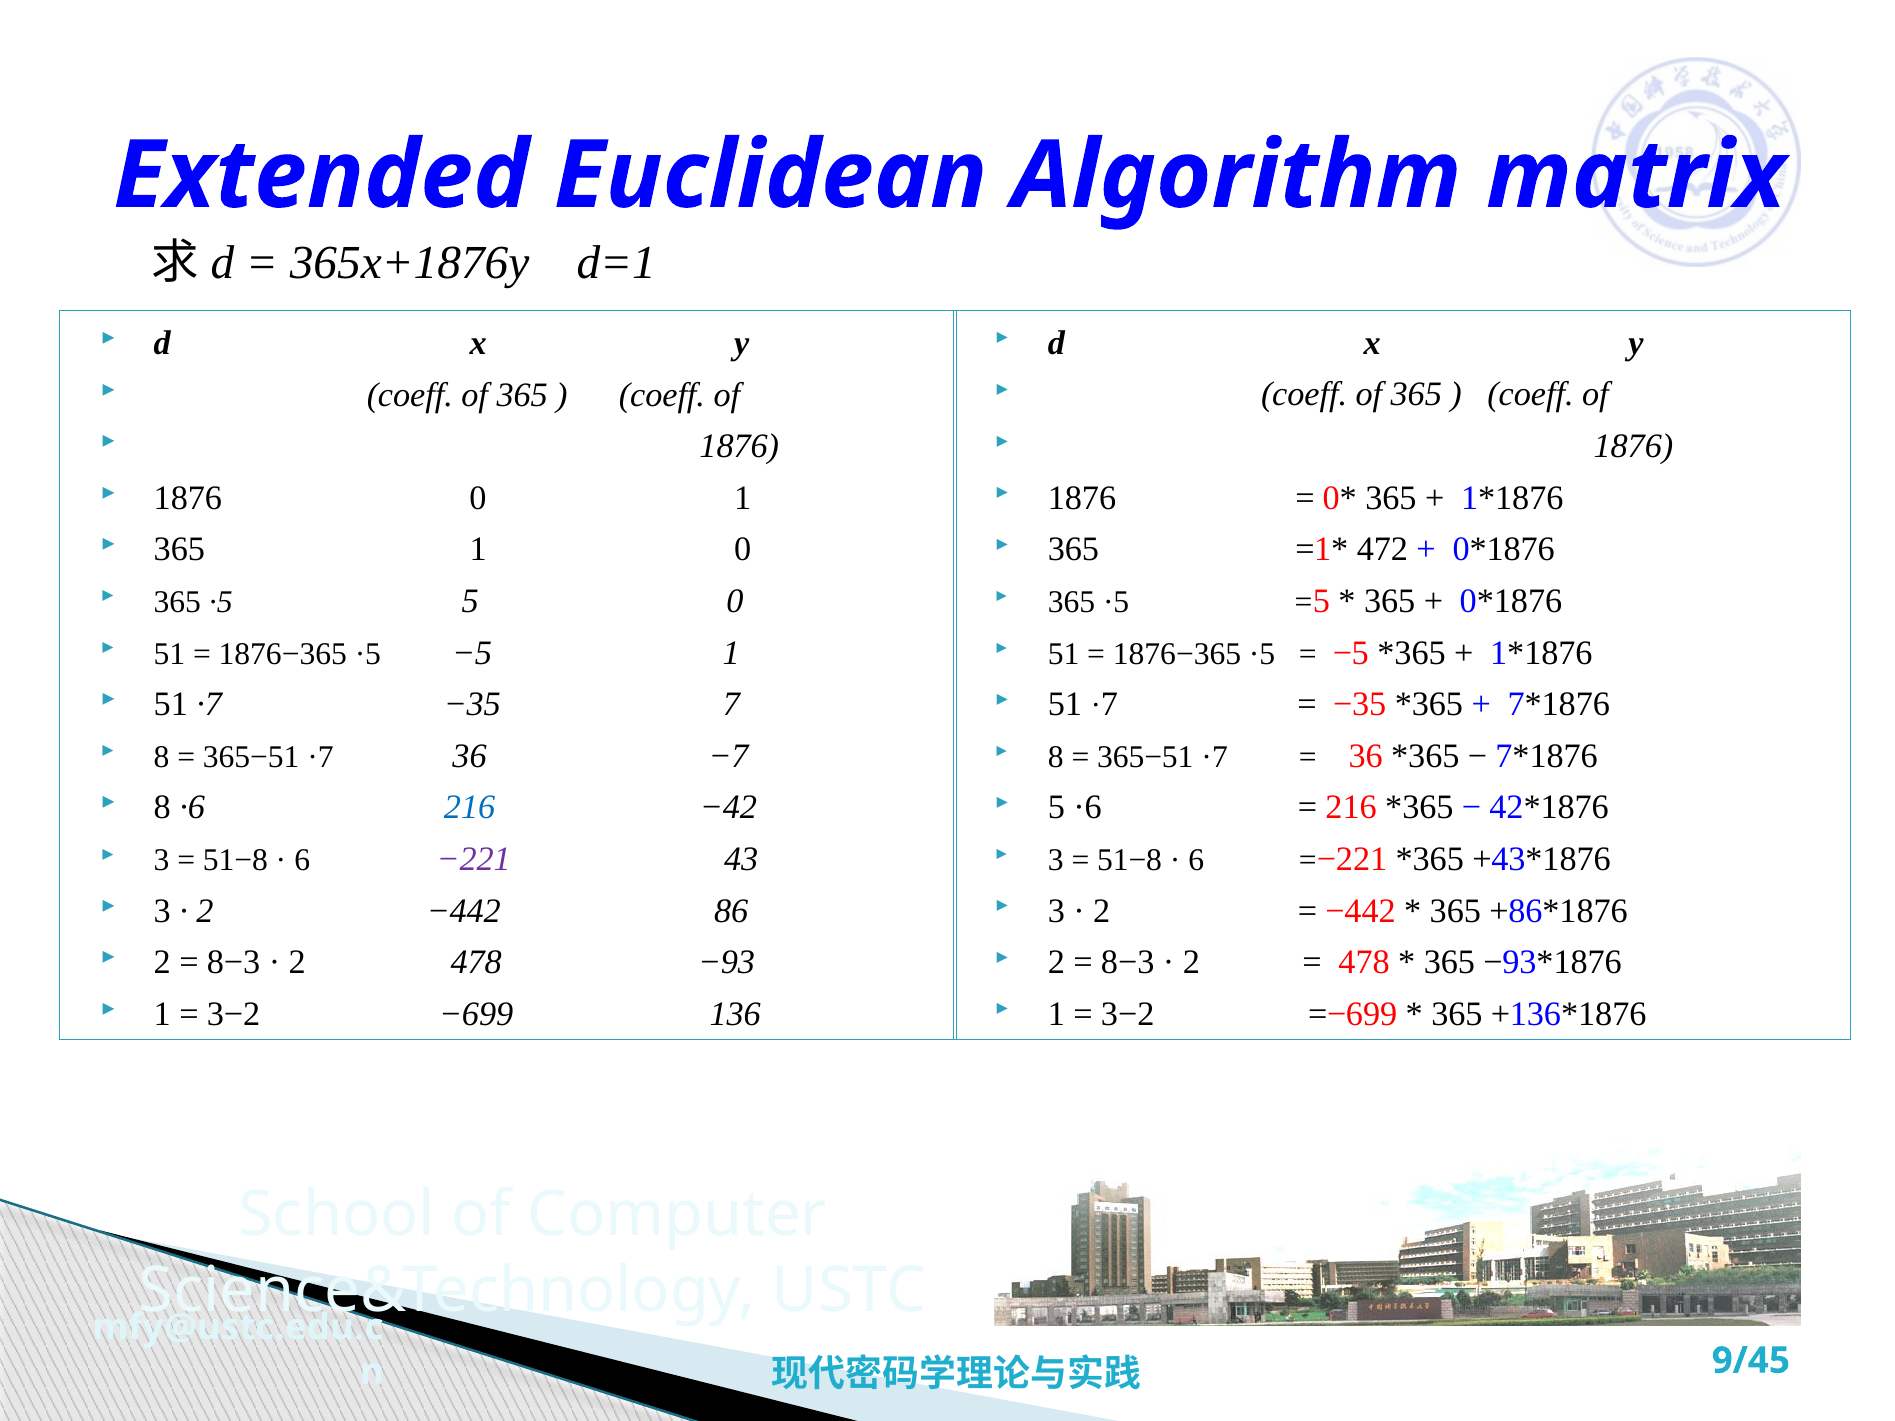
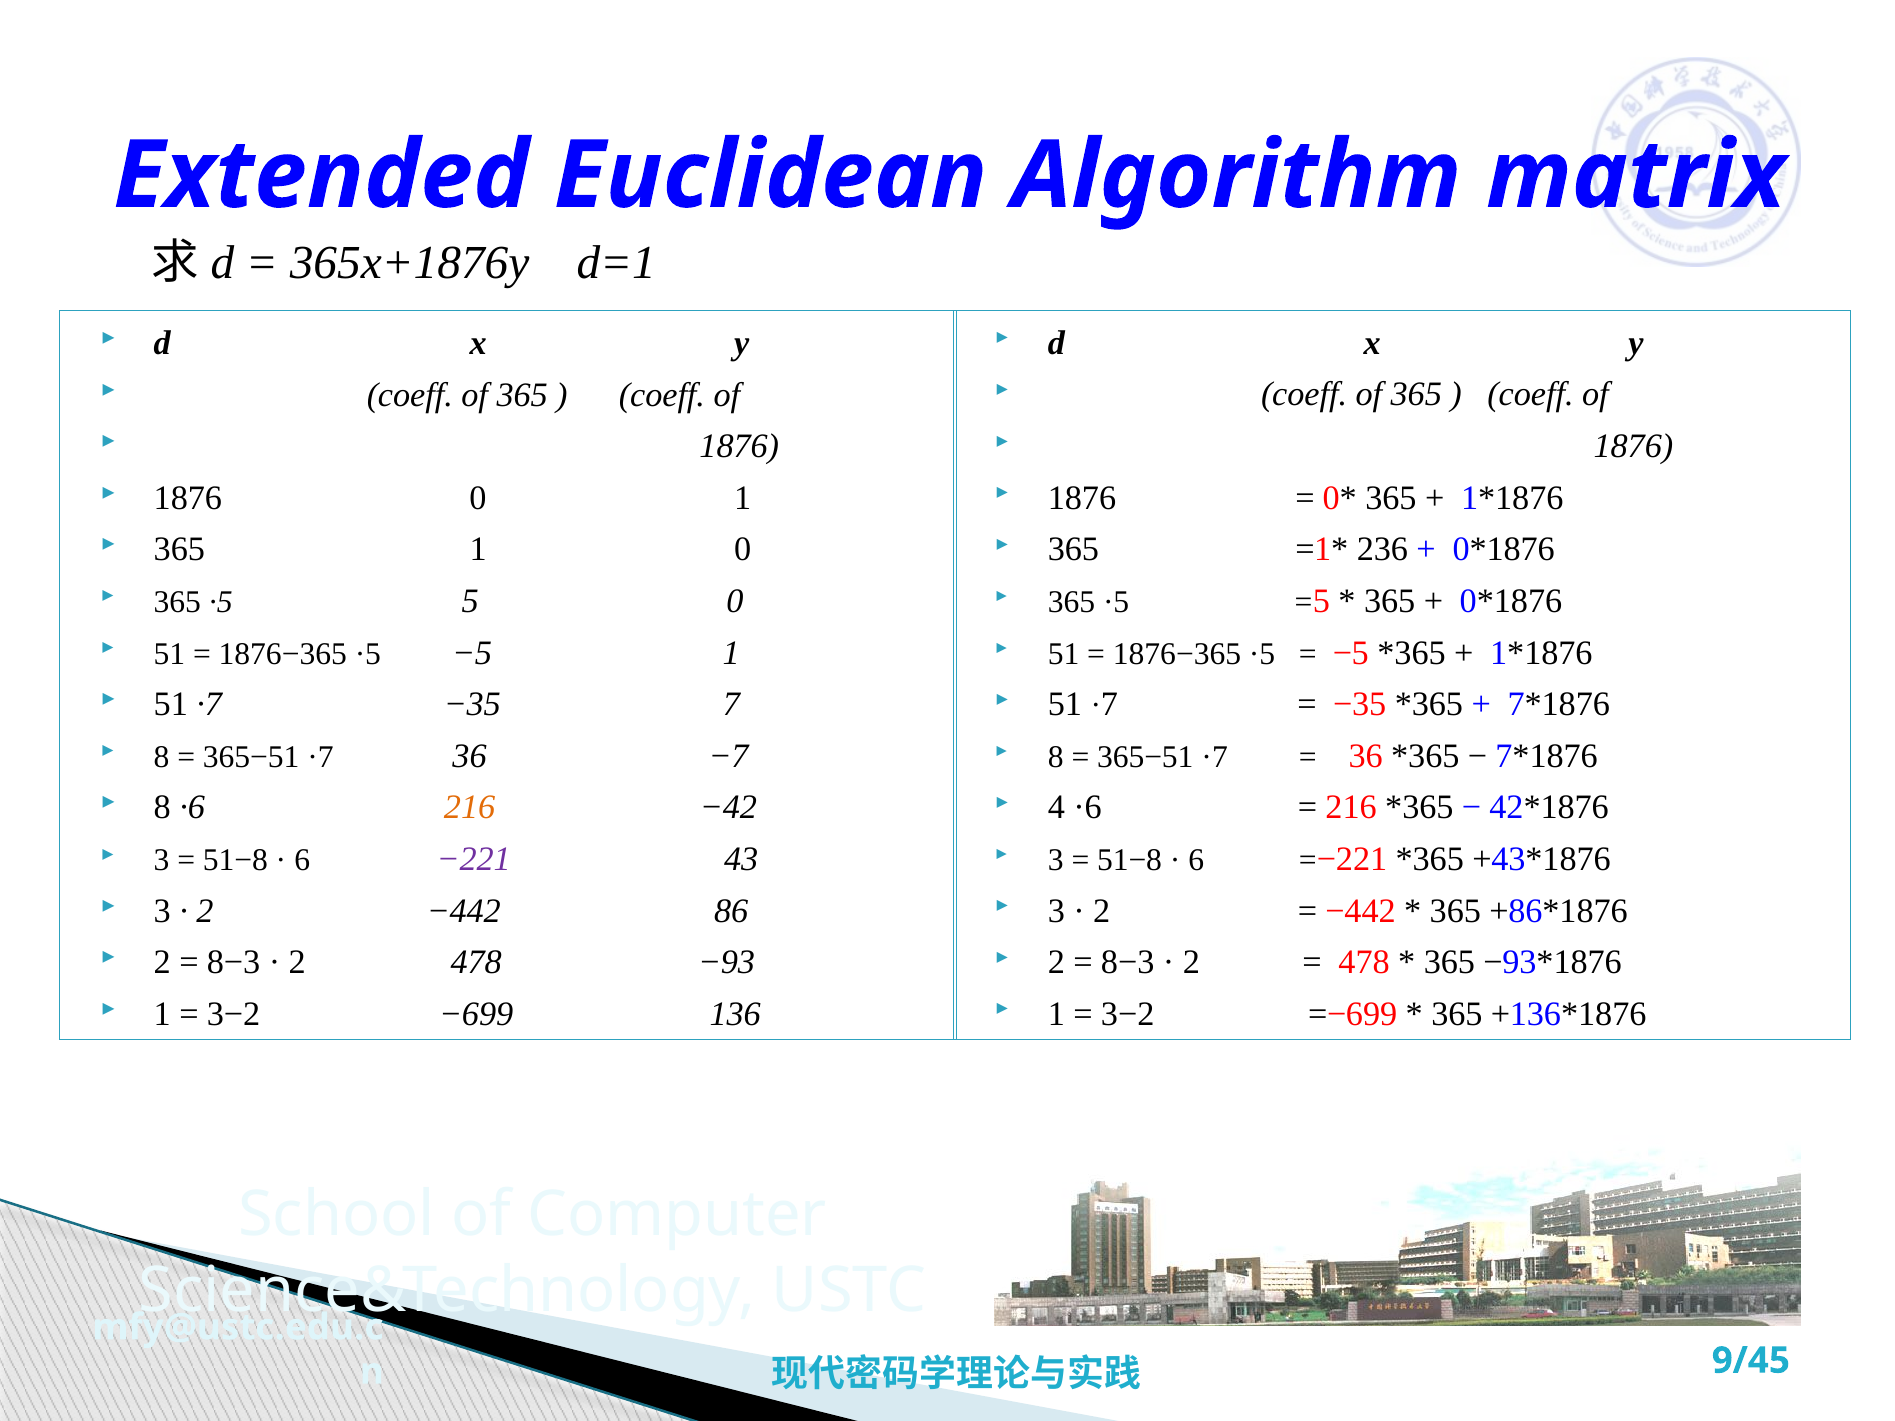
472: 472 -> 236 (1382, 550)
216 colour: blue -> orange (470, 808)
5: 5 -> 4 (1056, 808)
